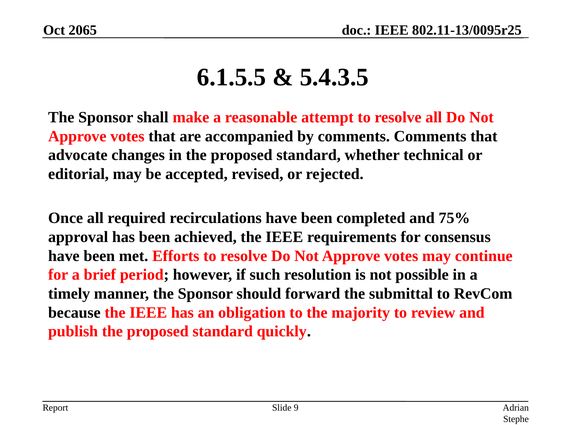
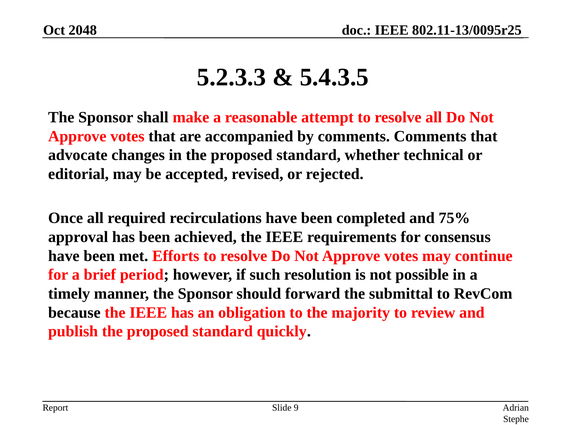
2065: 2065 -> 2048 (83, 30)
6.1.5.5: 6.1.5.5 -> 5.2.3.3 (232, 77)
